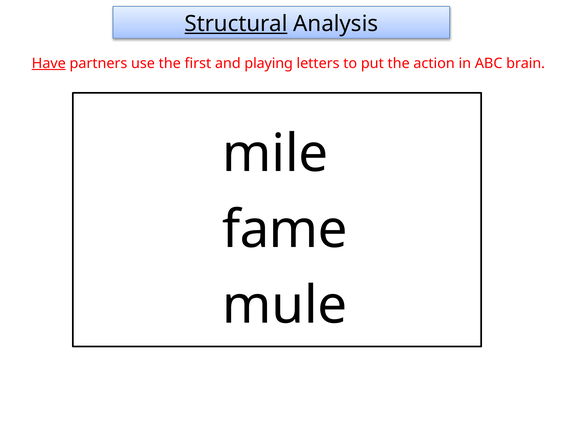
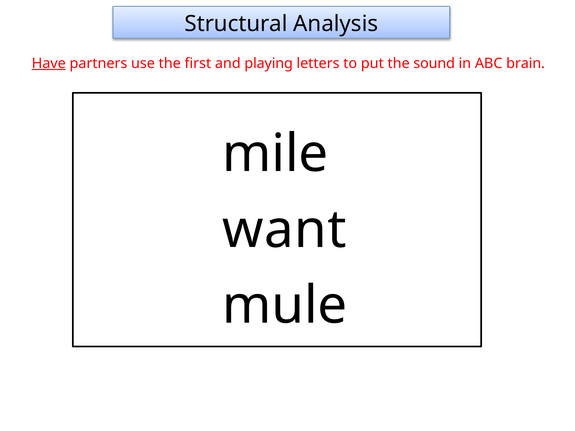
Structural underline: present -> none (236, 24)
action: action -> sound (434, 63)
fame: fame -> want (284, 230)
